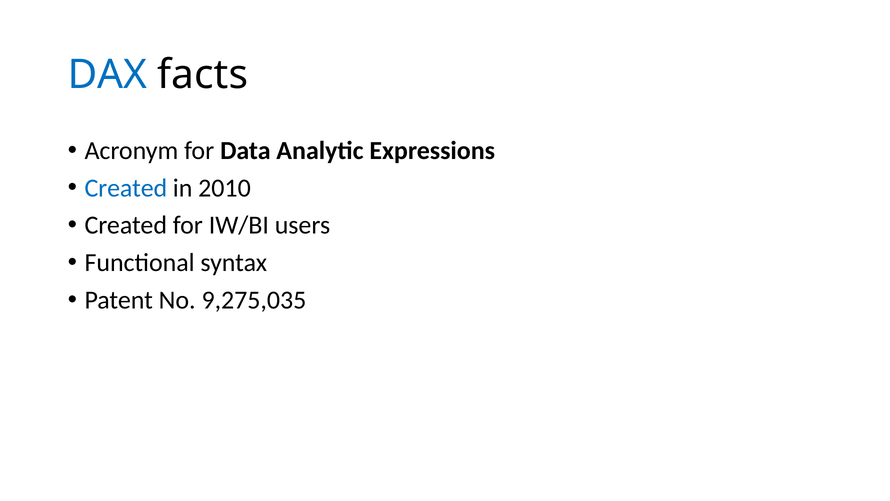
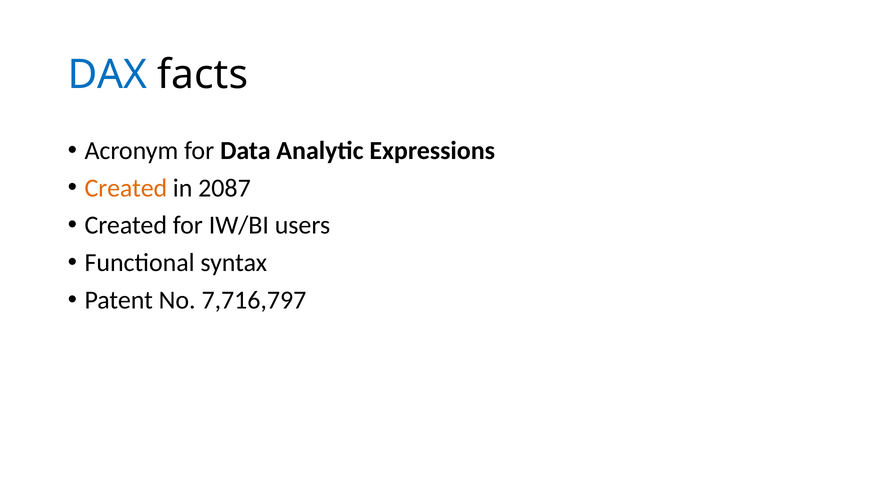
Created colour: blue -> orange (126, 188)
2010: 2010 -> 2087 (224, 188)
9,275,035: 9,275,035 -> 7,716,797 (254, 300)
